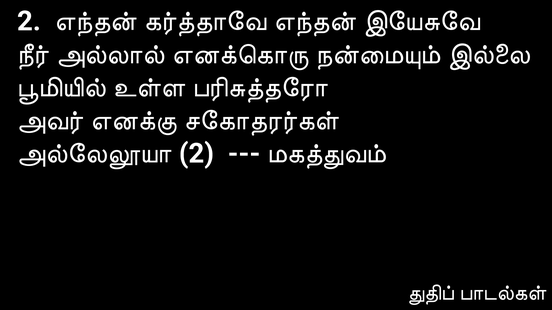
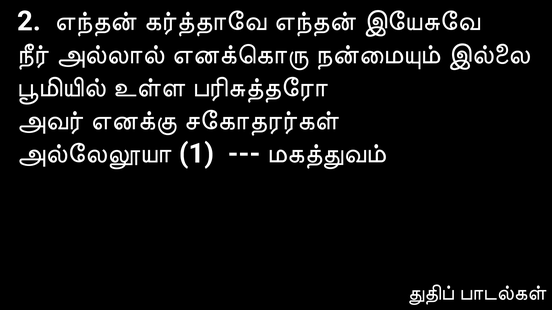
2: 2 -> 1 (196, 154)
